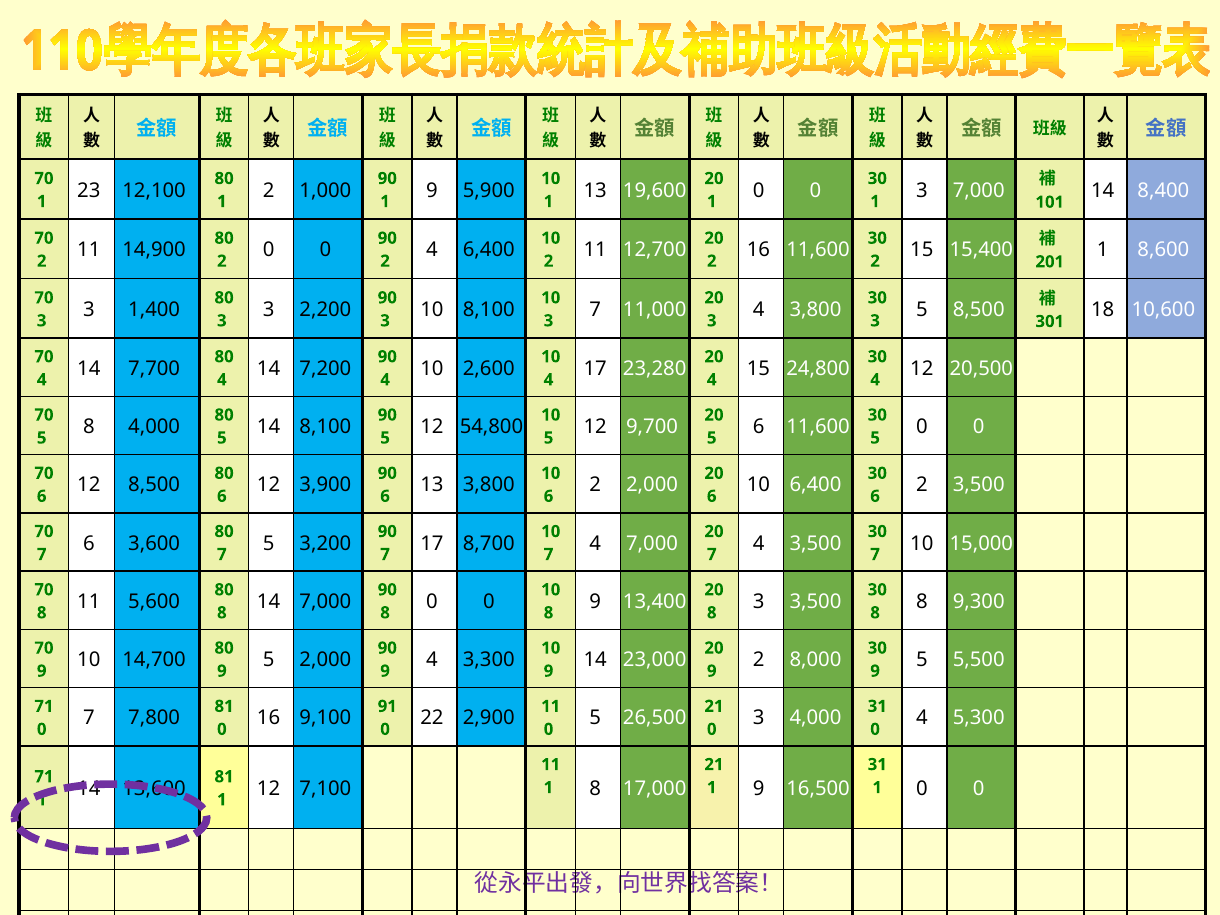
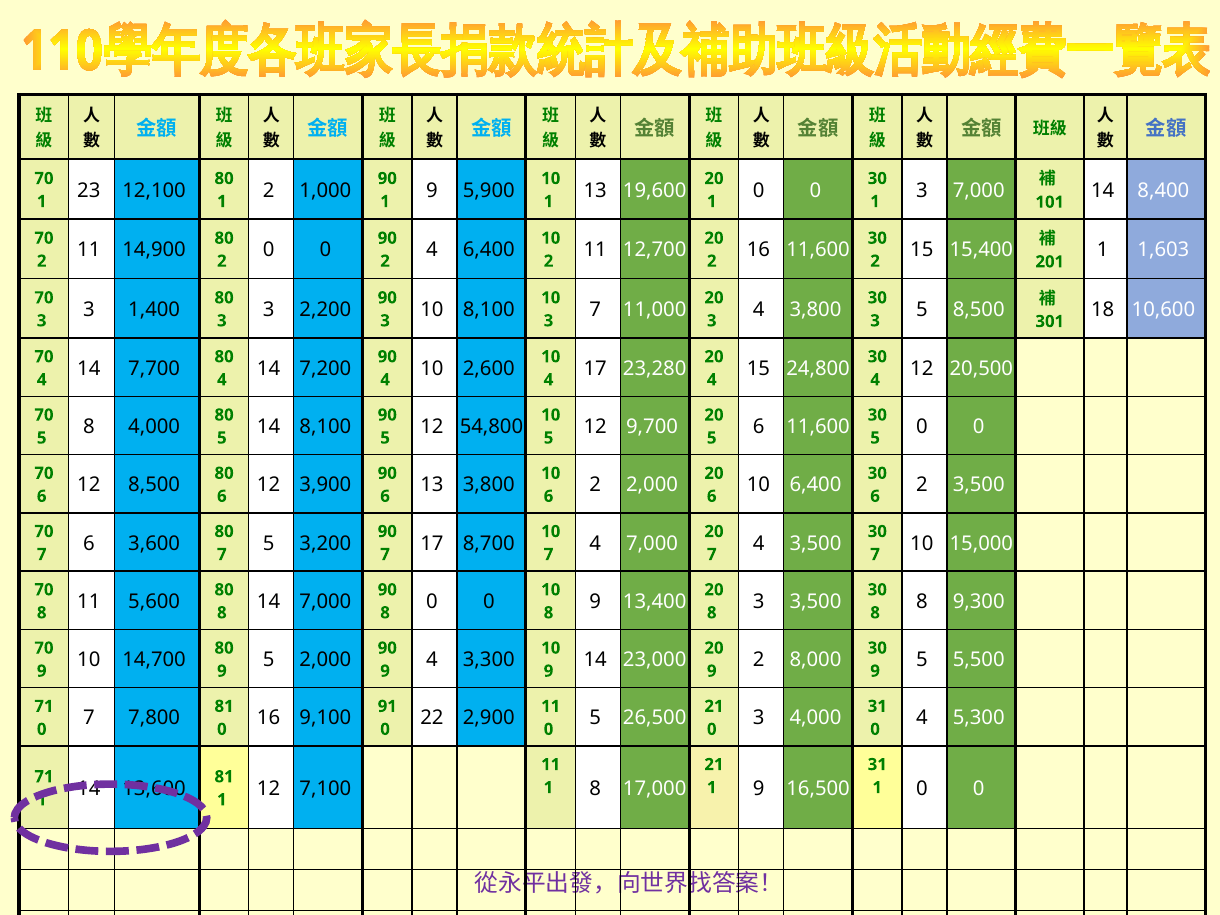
8,600: 8,600 -> 1,603 (1163, 250)
